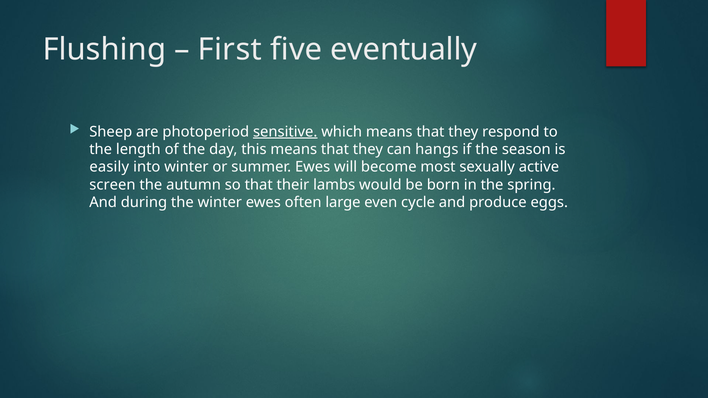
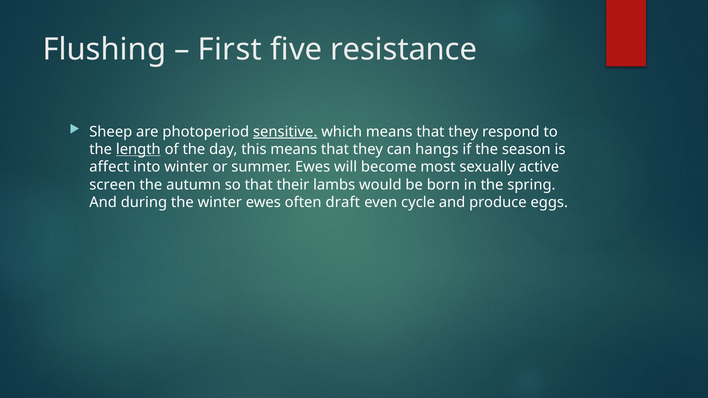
eventually: eventually -> resistance (404, 50)
length underline: none -> present (138, 149)
easily: easily -> affect (109, 167)
large: large -> draft (343, 203)
